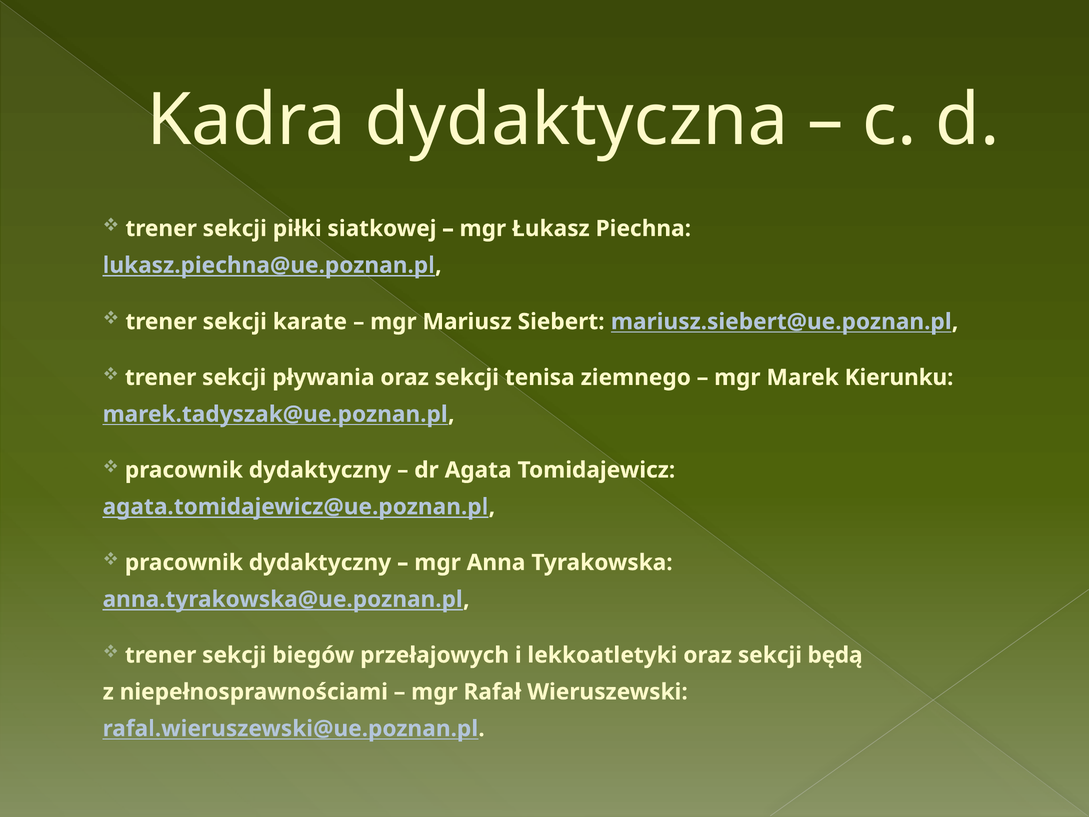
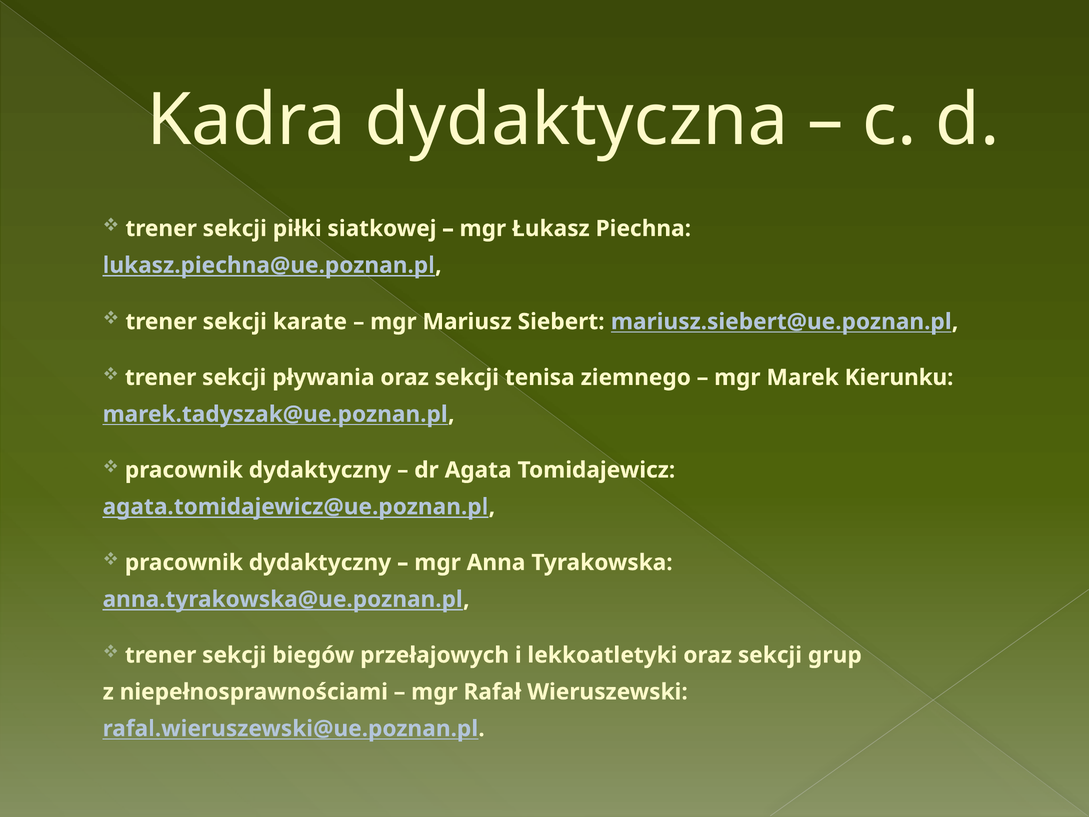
będą: będą -> grup (835, 655)
